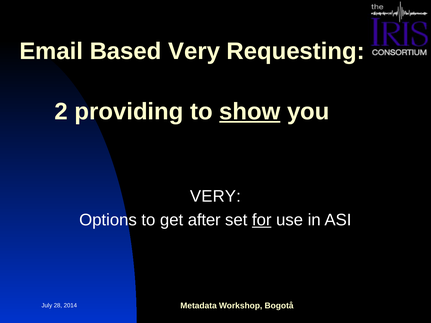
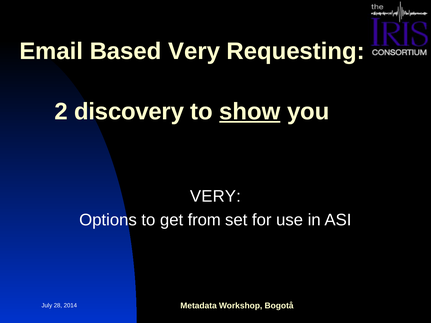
providing: providing -> discovery (129, 112)
after: after -> from (204, 220)
for underline: present -> none (262, 220)
